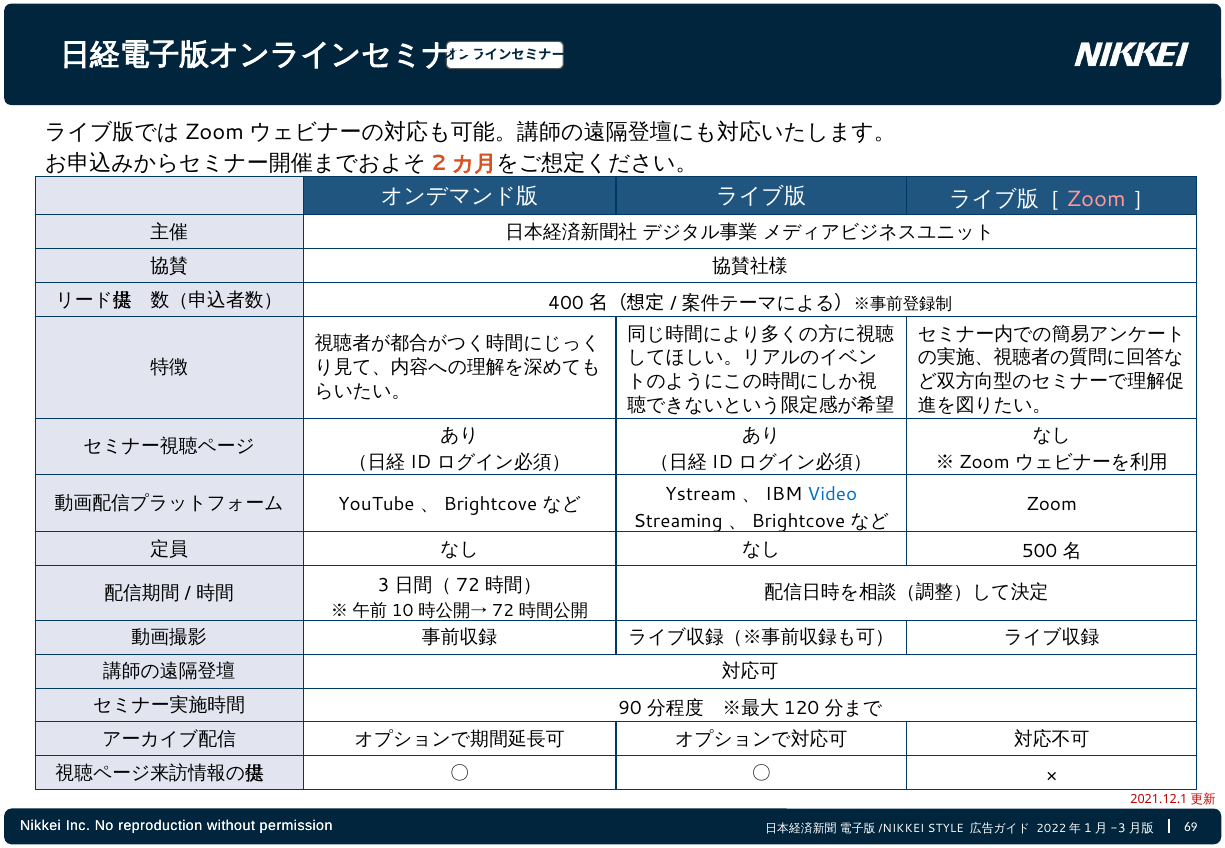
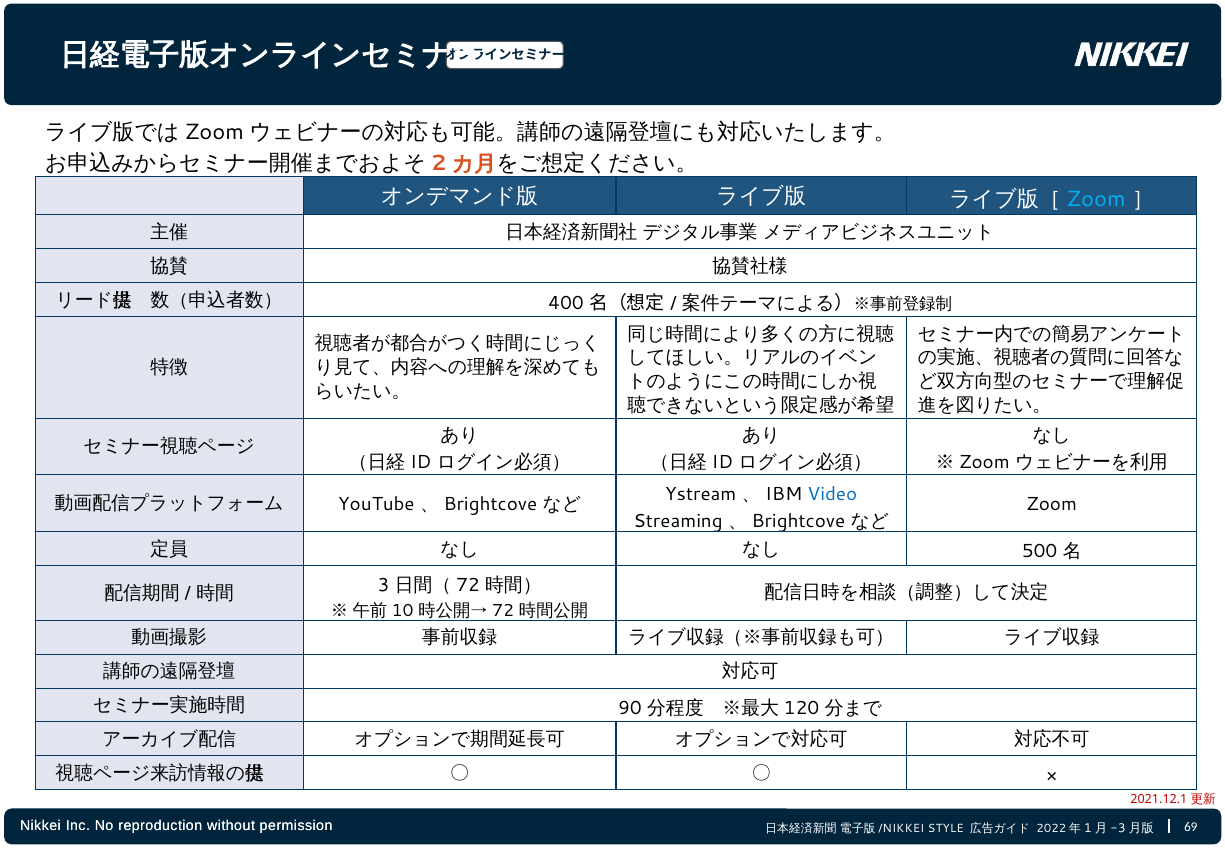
Zoom colour: pink -> light blue (1096, 199)
